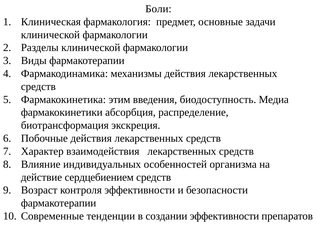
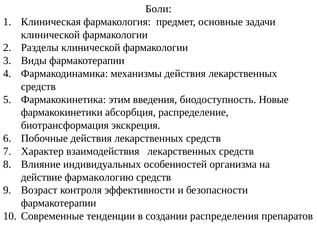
Медиа: Медиа -> Новые (274, 99)
сердцебиением: сердцебиением -> фармакологию (99, 177)
создании эффективности: эффективности -> распределения (224, 216)
